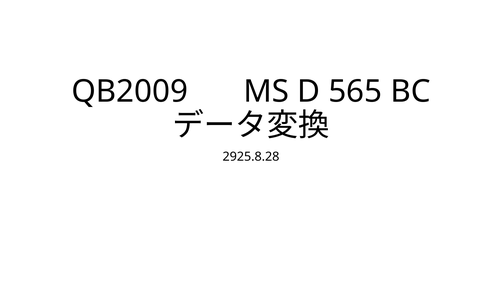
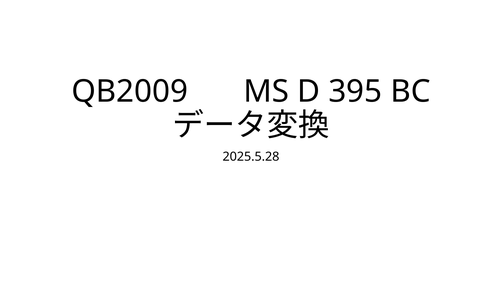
565: 565 -> 395 (355, 92)
2925.8.28: 2925.8.28 -> 2025.5.28 (251, 157)
